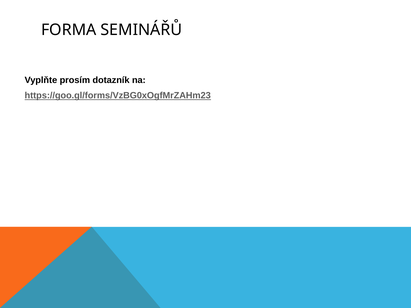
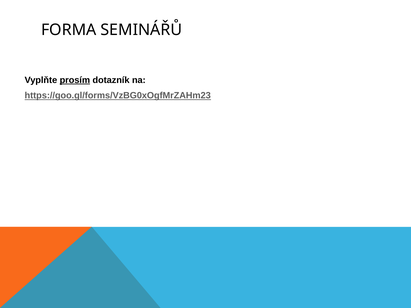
prosím underline: none -> present (75, 80)
